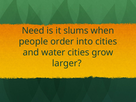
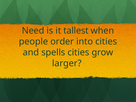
slums: slums -> tallest (76, 31)
water: water -> spells (53, 52)
